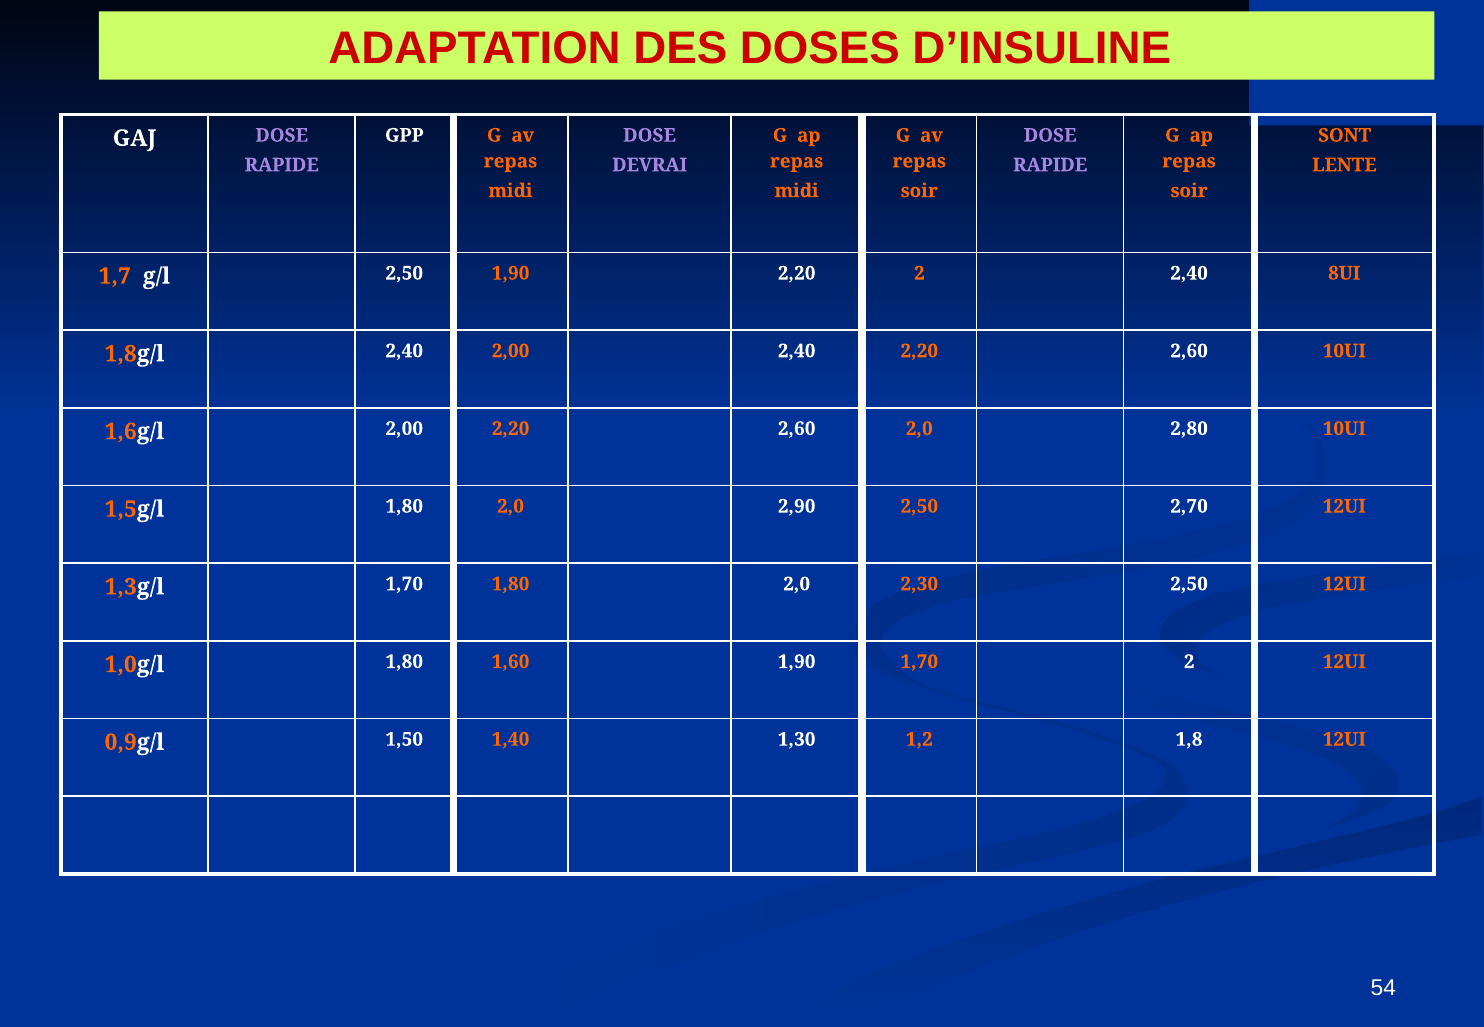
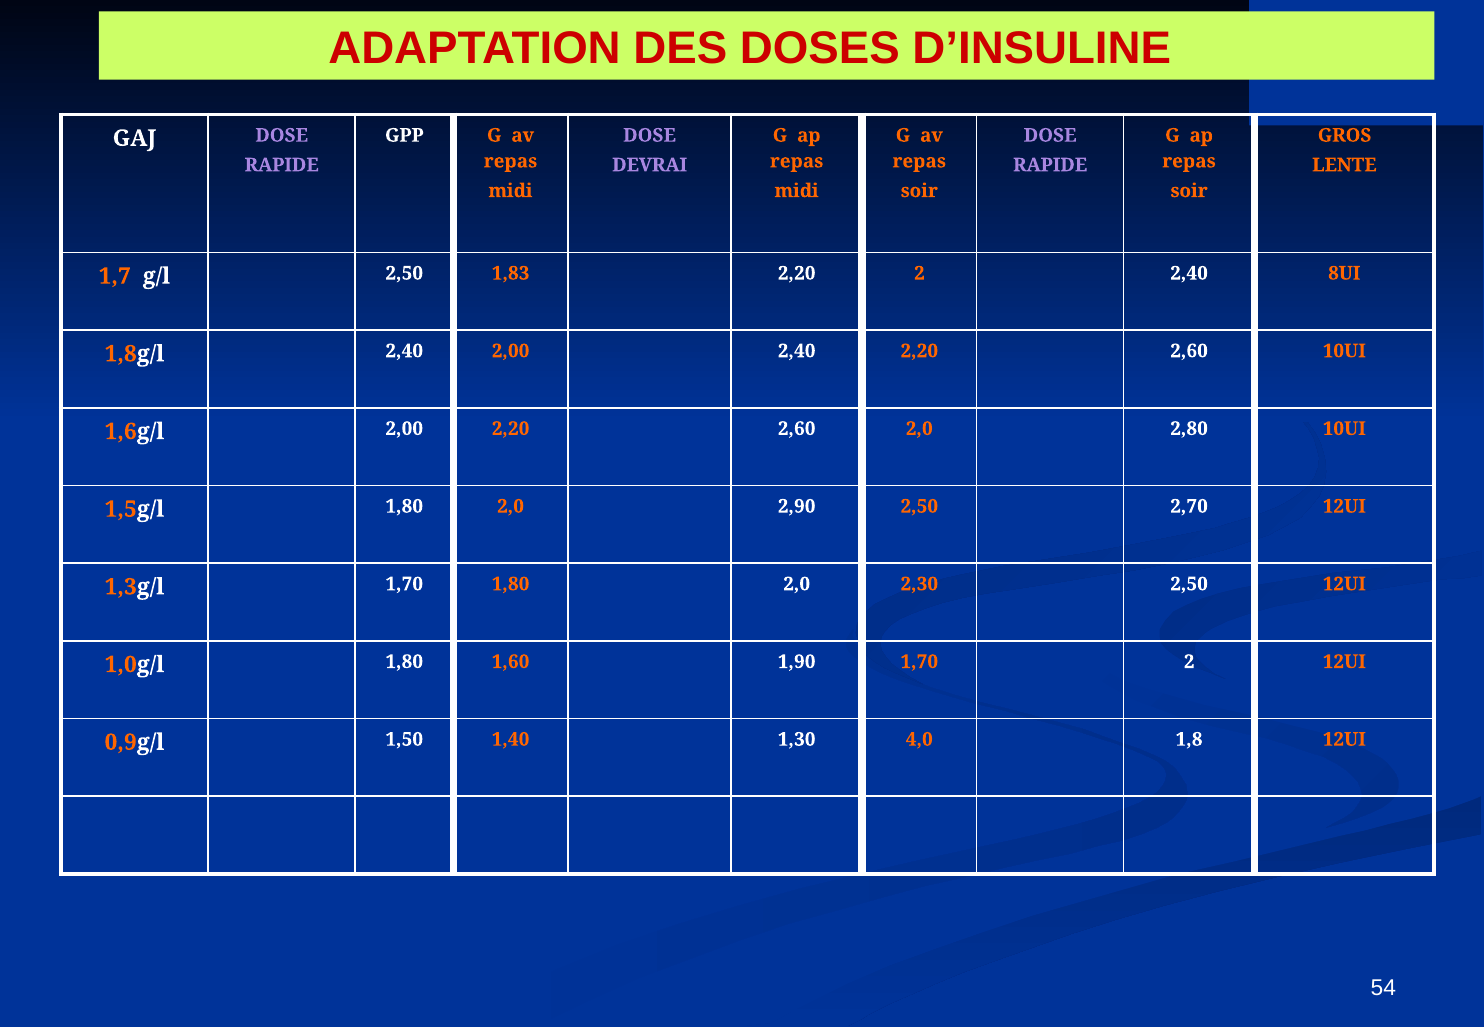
SONT: SONT -> GROS (1345, 135)
2,50 1,90: 1,90 -> 1,83 (511, 273)
1,2: 1,2 -> 4,0 (919, 740)
